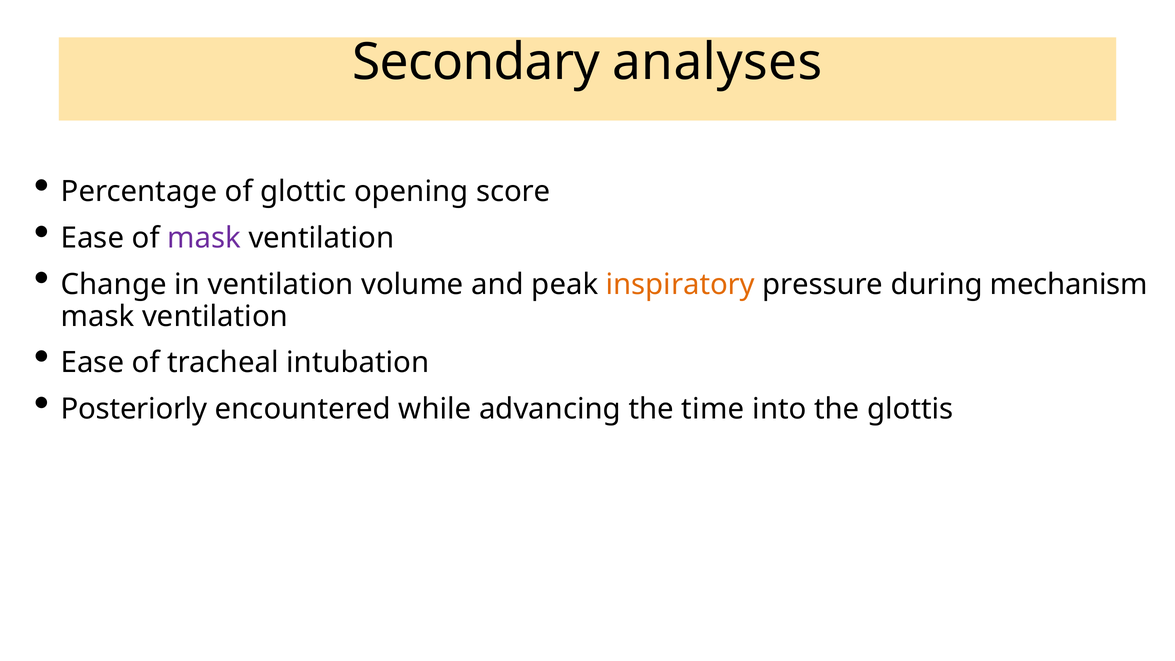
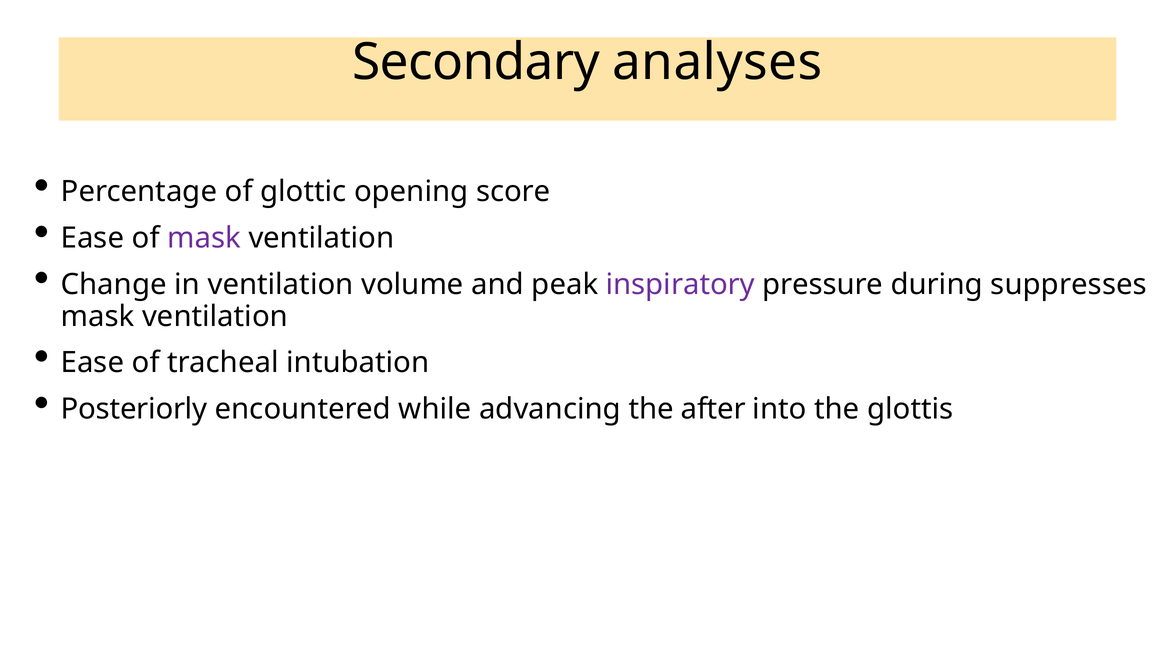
inspiratory colour: orange -> purple (680, 285)
mechanism: mechanism -> suppresses (1069, 285)
time: time -> after (713, 409)
